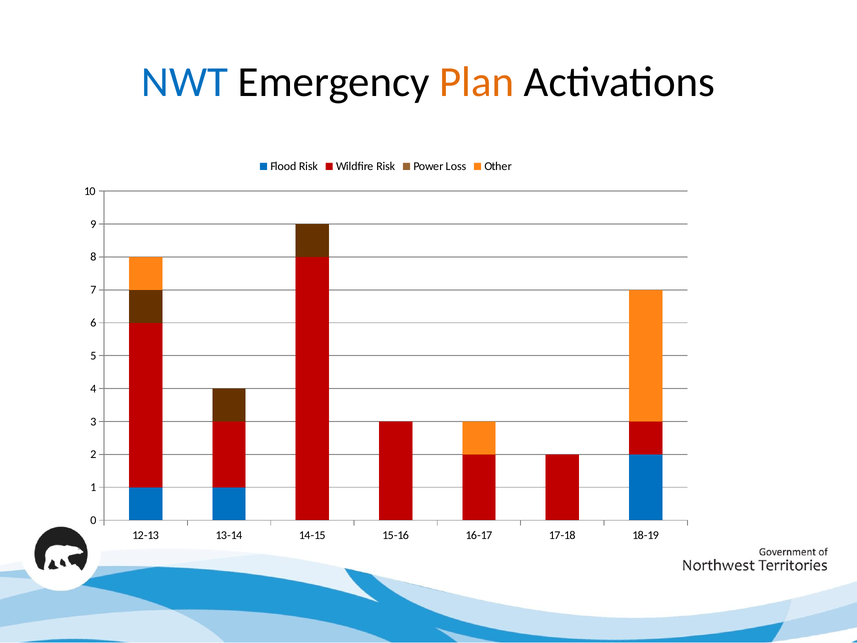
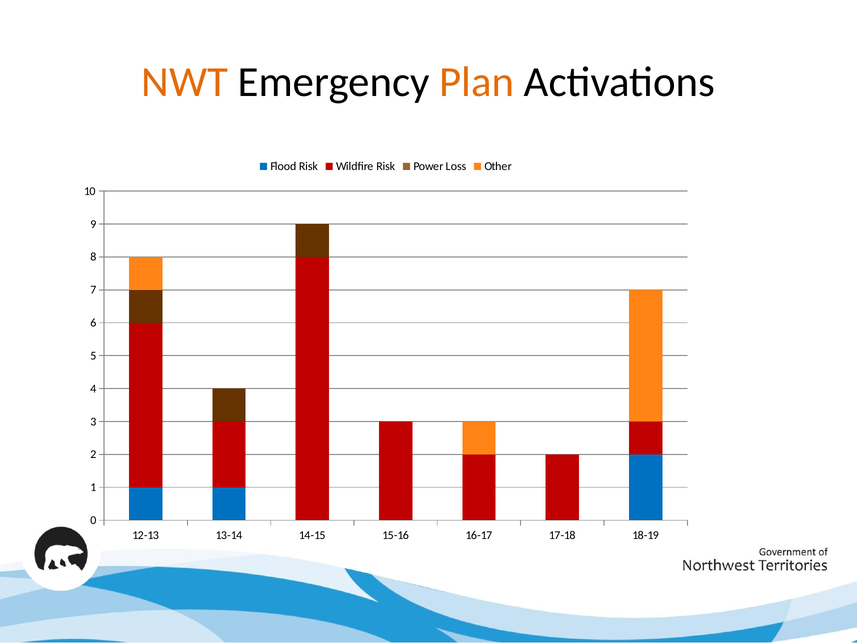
NWT colour: blue -> orange (185, 82)
